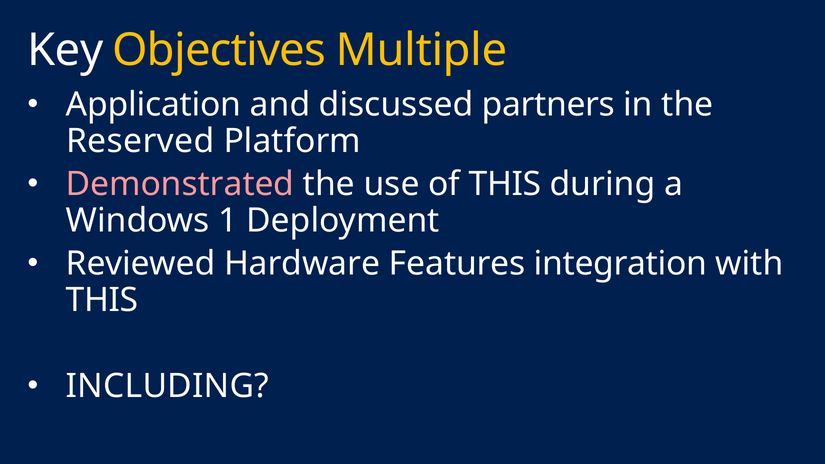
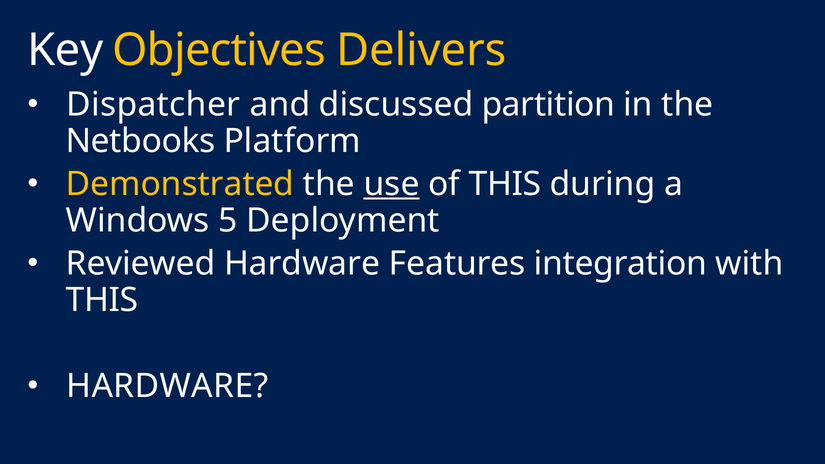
Multiple: Multiple -> Delivers (421, 50)
Application: Application -> Dispatcher (153, 105)
partners: partners -> partition (548, 105)
Reserved: Reserved -> Netbooks (141, 141)
Demonstrated colour: pink -> yellow (180, 184)
use underline: none -> present (392, 184)
1: 1 -> 5 (228, 220)
INCLUDING: INCLUDING -> HARDWARE (167, 386)
